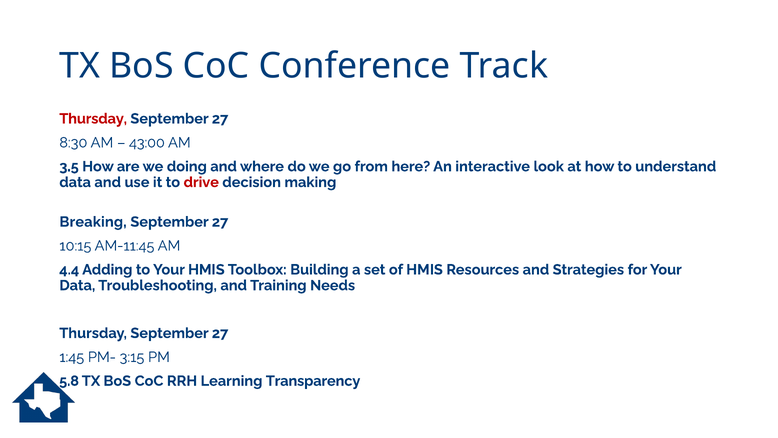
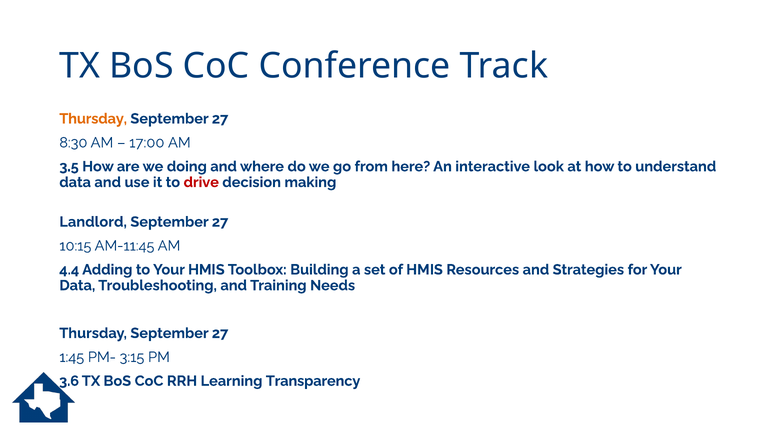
Thursday colour: red -> orange (93, 119)
43:00: 43:00 -> 17:00 (147, 142)
Breaking: Breaking -> Landlord (93, 222)
5.8: 5.8 -> 3.6 (69, 381)
